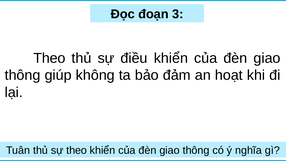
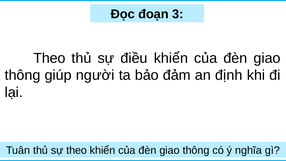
không: không -> người (95, 75)
hoạt: hoạt -> định (229, 75)
